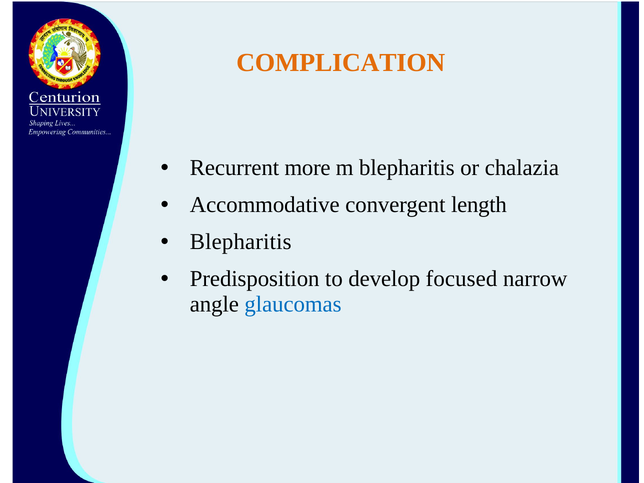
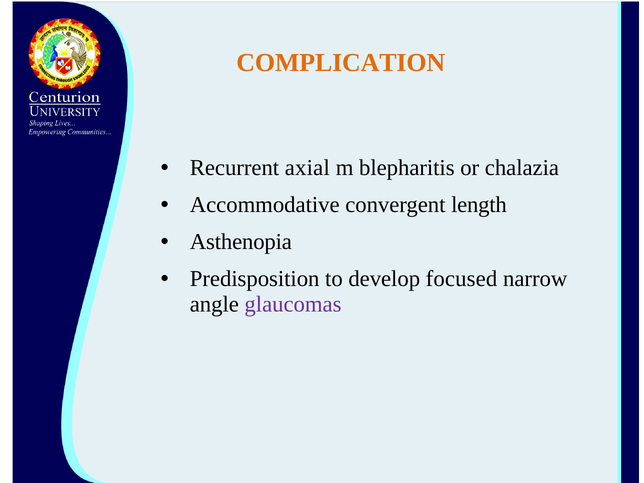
more: more -> axial (307, 168)
Blepharitis: Blepharitis -> Asthenopia (241, 242)
glaucomas colour: blue -> purple (293, 304)
